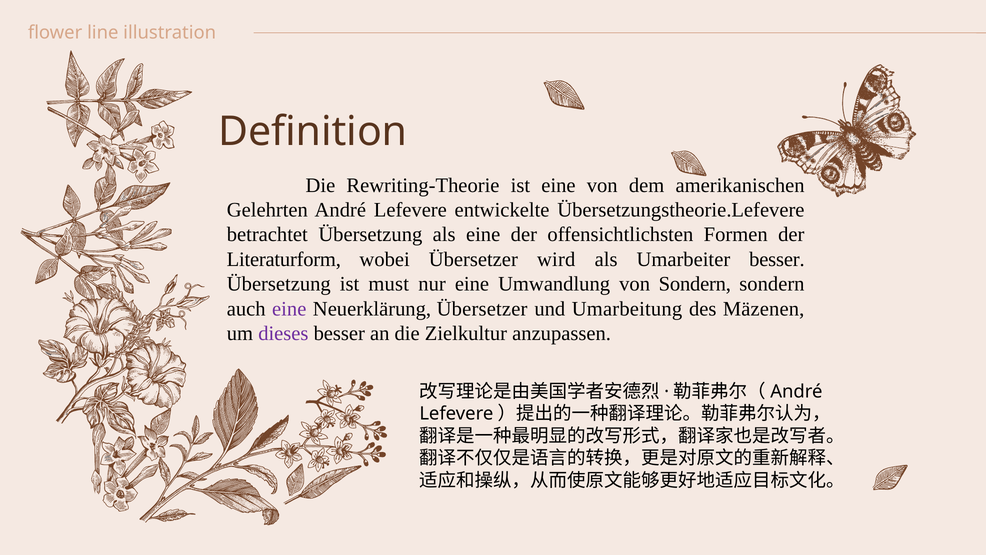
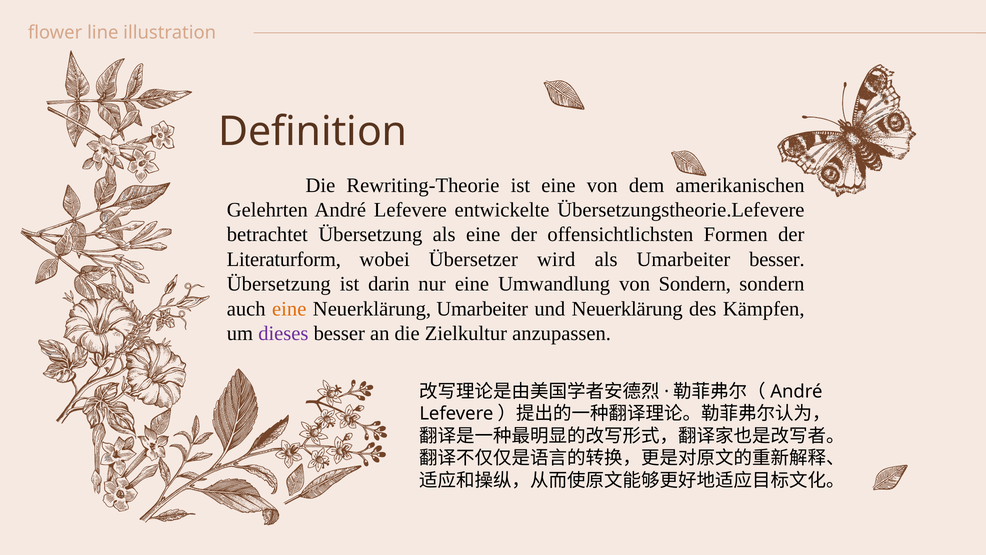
must: must -> darin (389, 284)
eine colour: purple -> orange (289, 309)
Neuerklärung Übersetzer: Übersetzer -> Umarbeiter (482, 309)
und Umarbeitung: Umarbeitung -> Neuerklärung (627, 309)
Mäzenen: Mäzenen -> Kämpfen (764, 309)
